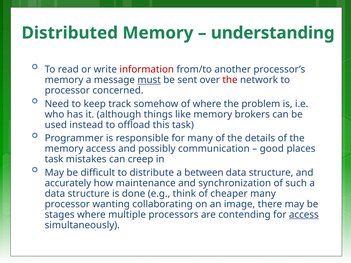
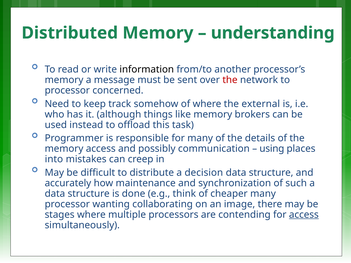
information colour: red -> black (147, 70)
must underline: present -> none (149, 80)
problem: problem -> external (261, 104)
good: good -> using (272, 149)
task: task -> into (54, 159)
between: between -> decision (204, 173)
